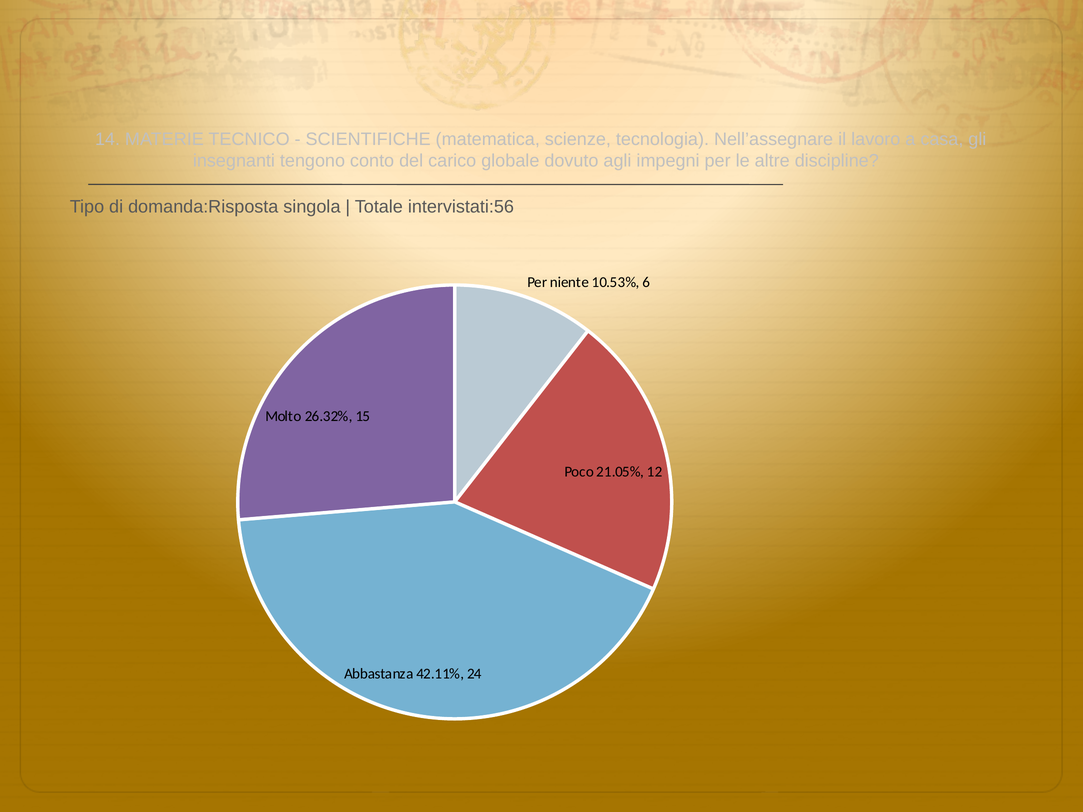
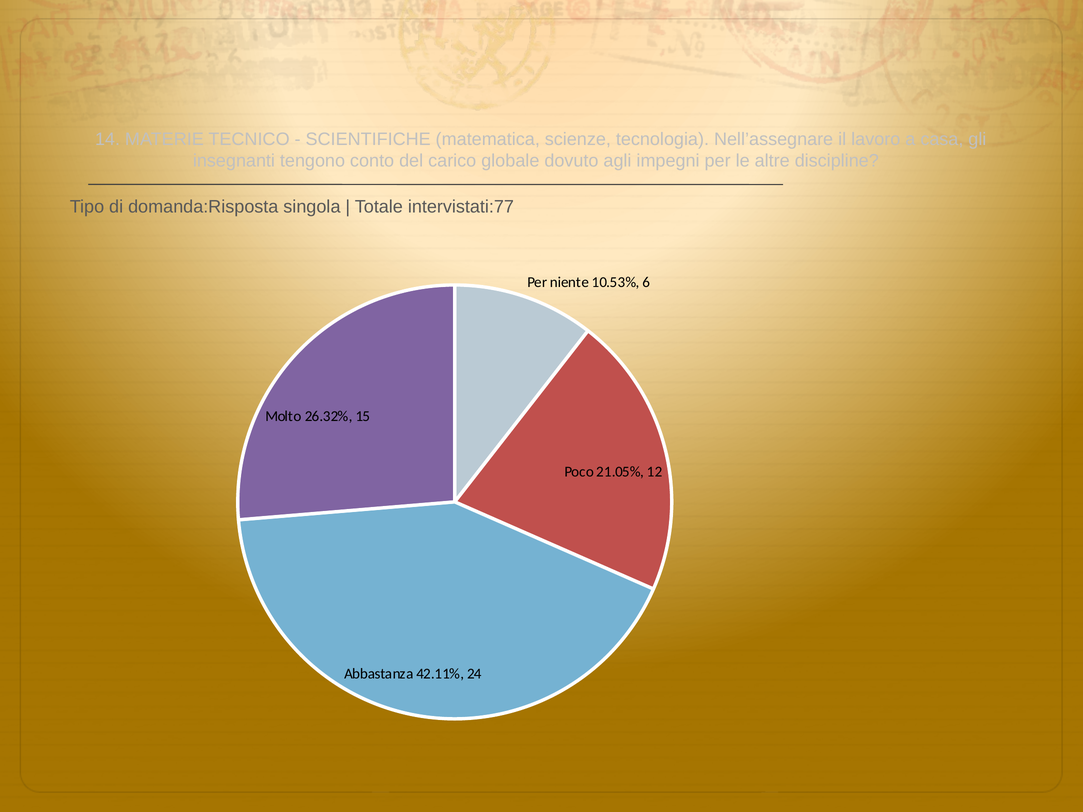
intervistati:56: intervistati:56 -> intervistati:77 (461, 207)
